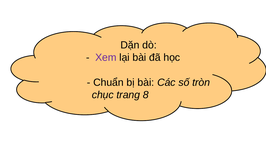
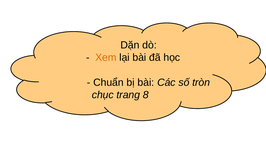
Xem colour: purple -> orange (106, 57)
